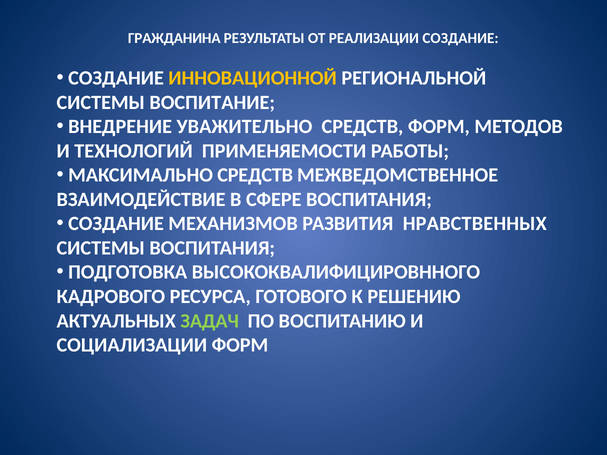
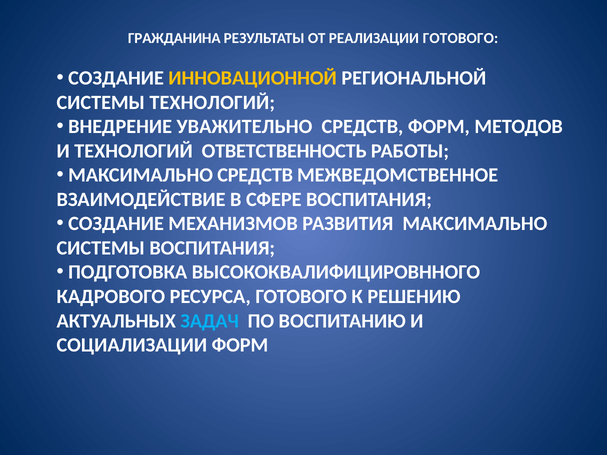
РЕАЛИЗАЦИИ СОЗДАНИЕ: СОЗДАНИЕ -> ГОТОВОГО (460, 38)
СИСТЕМЫ ВОСПИТАНИЕ: ВОСПИТАНИЕ -> ТЕХНОЛОГИЙ (212, 103)
ПРИМЕНЯЕМОСТИ: ПРИМЕНЯЕМОСТИ -> ОТВЕТСТВЕННОСТЬ (284, 151)
РАЗВИТИЯ НРАВСТВЕННЫХ: НРАВСТВЕННЫХ -> МАКСИМАЛЬНО (475, 224)
ЗАДАЧ colour: light green -> light blue (210, 321)
